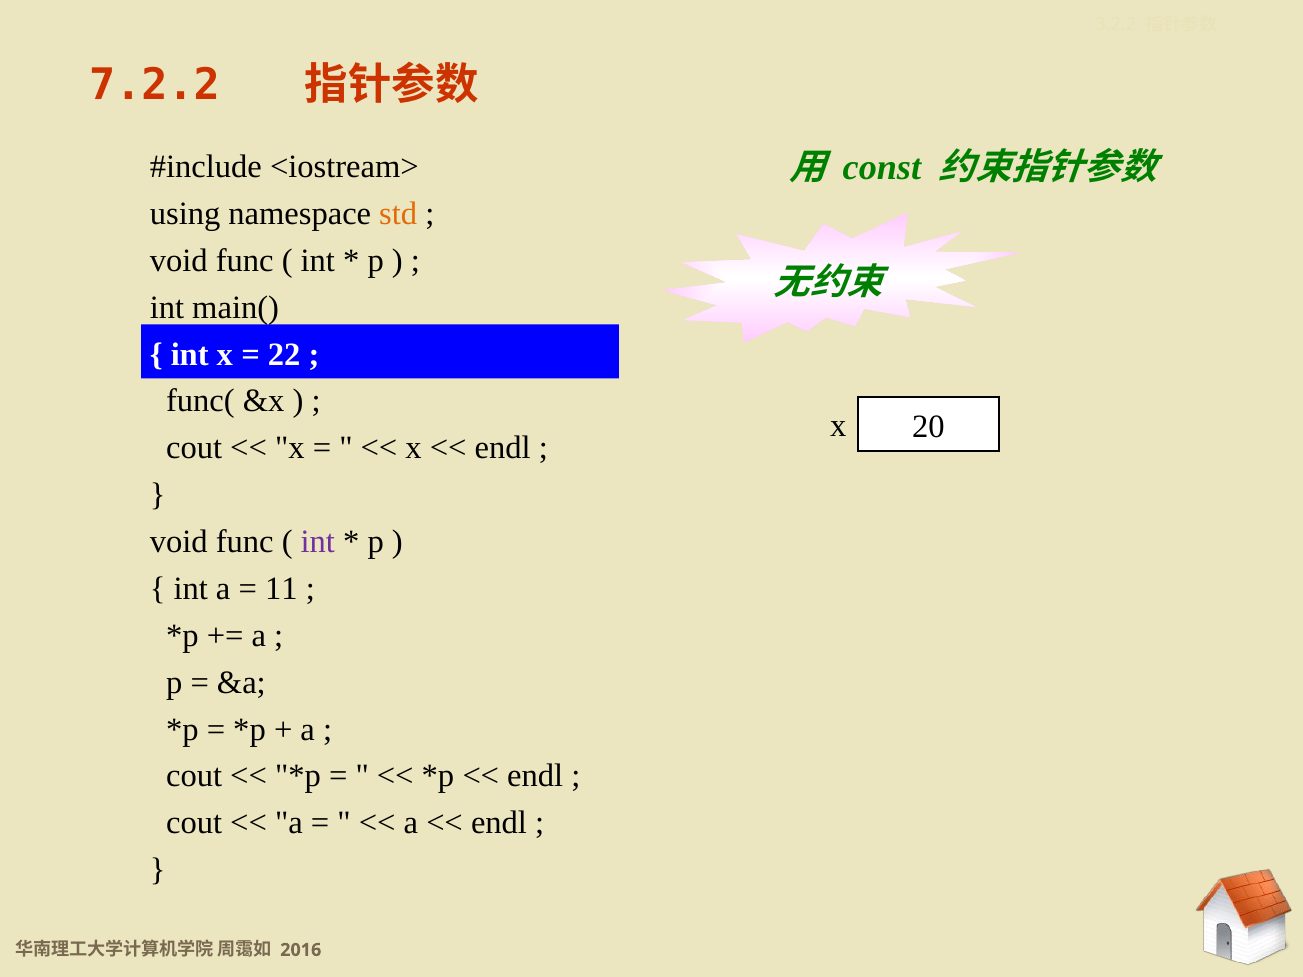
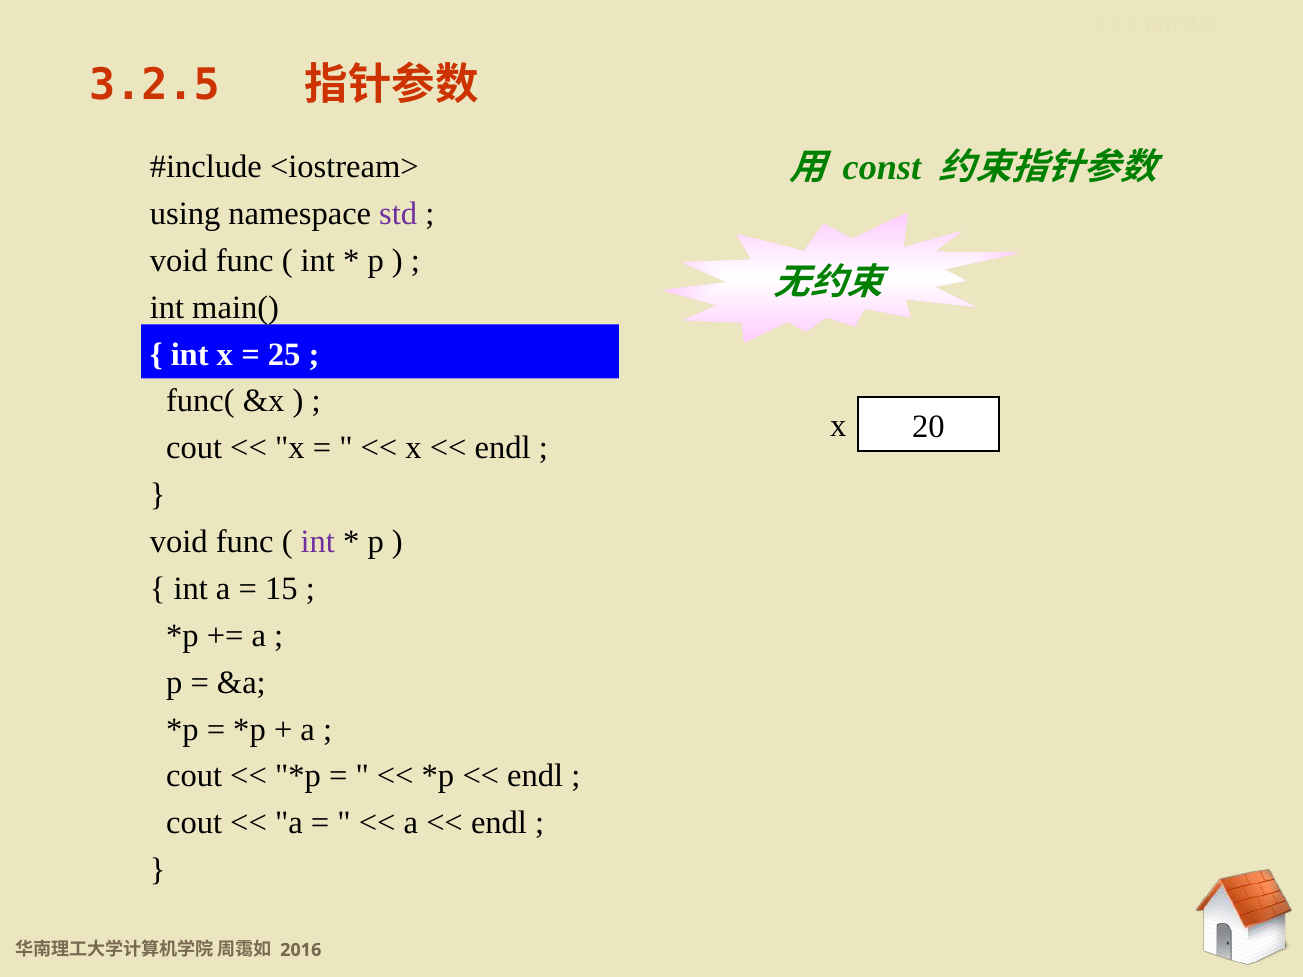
7.2.2: 7.2.2 -> 3.2.5 (154, 85)
std colour: orange -> purple (398, 214)
22: 22 -> 25 (284, 354)
11: 11 -> 15 (281, 589)
